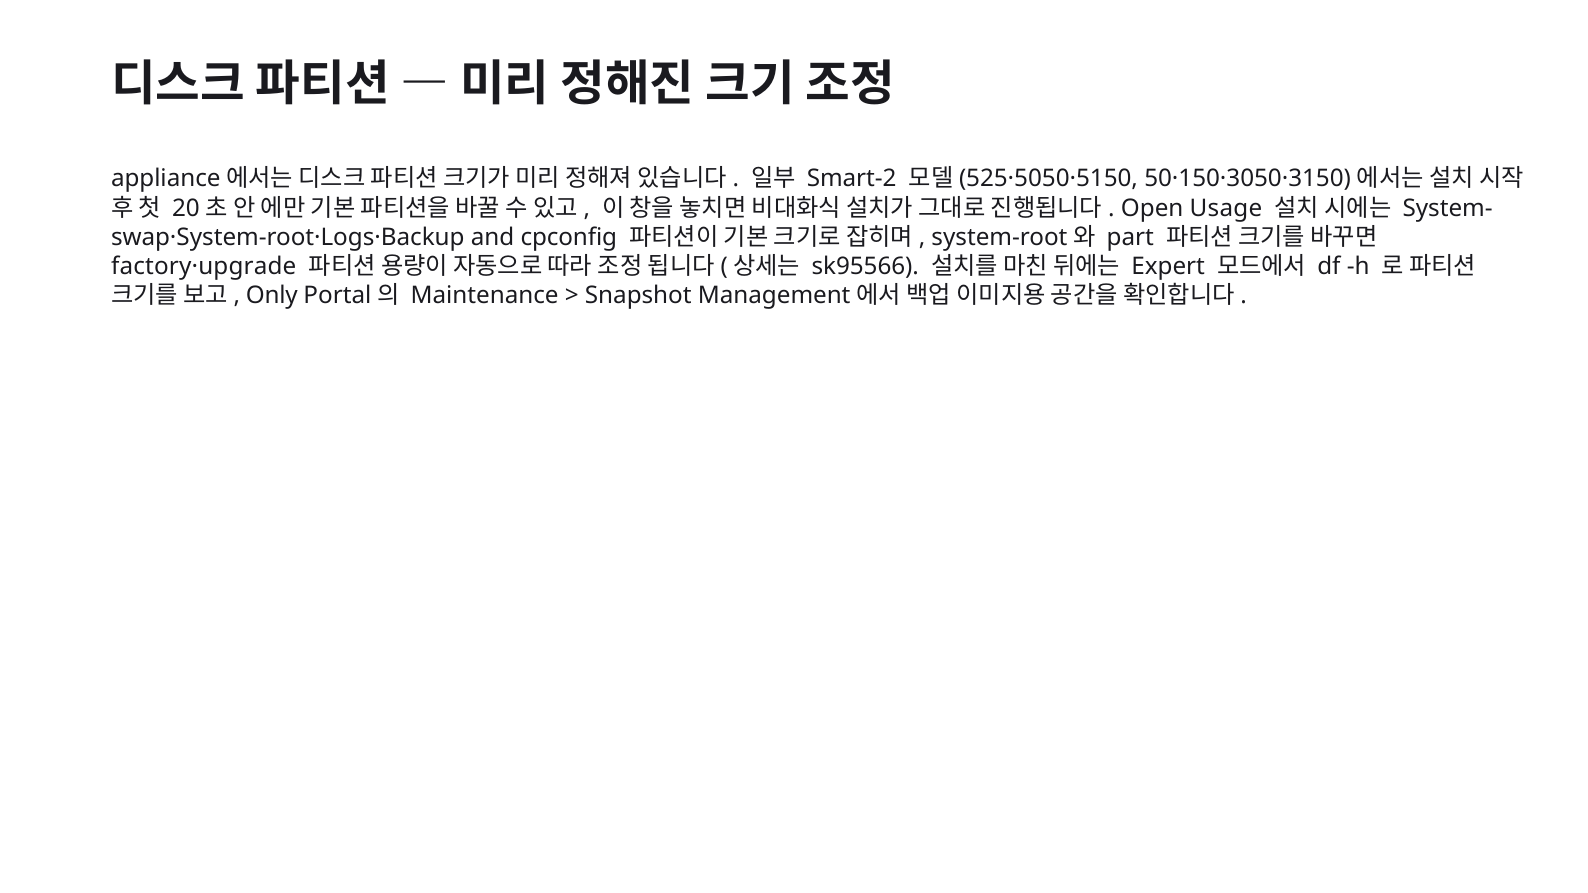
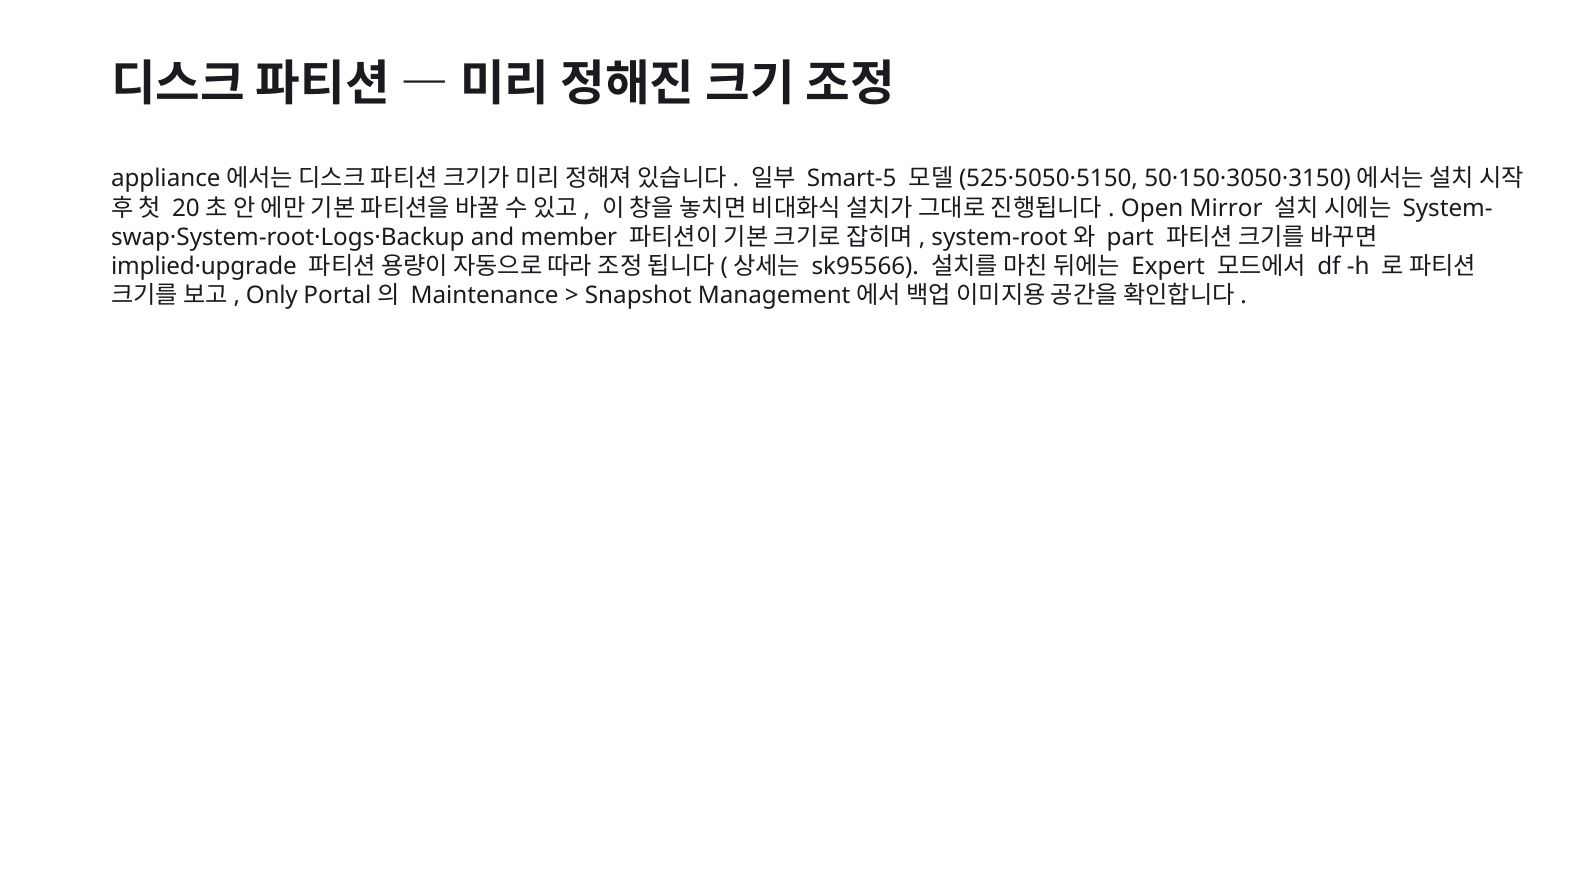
Smart-2: Smart-2 -> Smart-5 (852, 179)
Usage: Usage -> Mirror (1226, 208)
cpconfig: cpconfig -> member (569, 237)
factory·upgrade: factory·upgrade -> implied·upgrade (204, 266)
